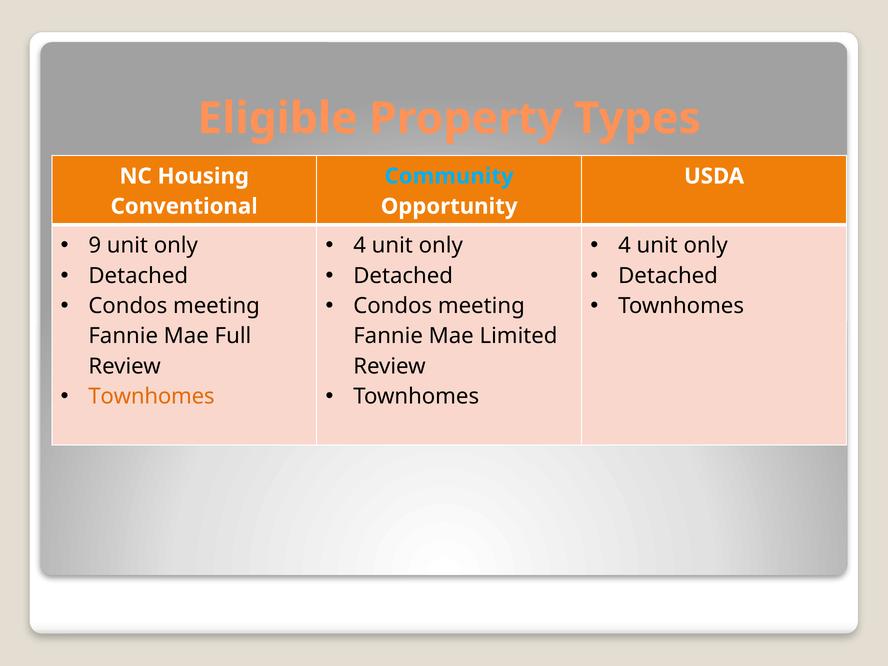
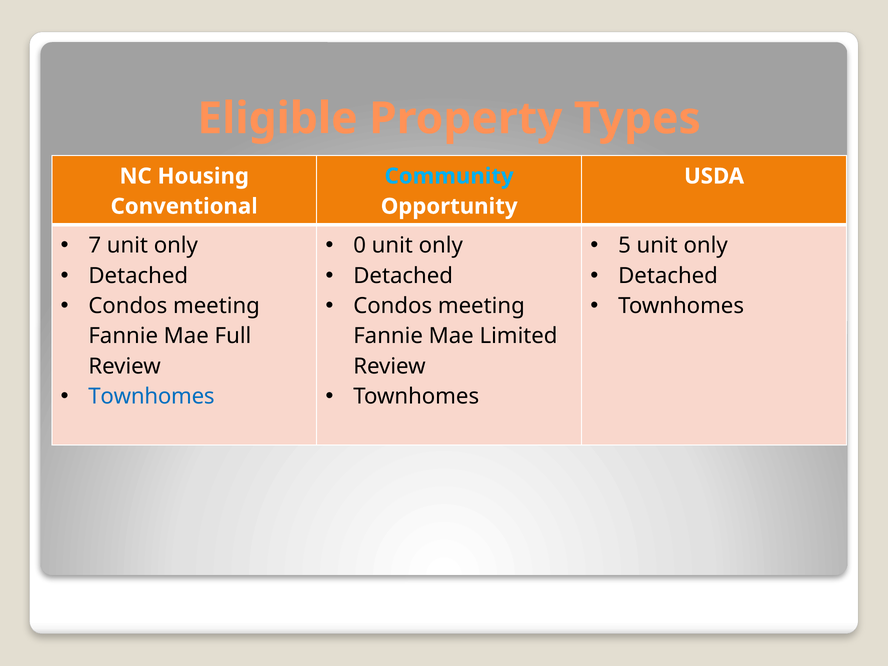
9: 9 -> 7 (95, 246)
4: 4 -> 0 (360, 246)
4: 4 -> 5 (625, 246)
Townhomes colour: orange -> blue (151, 397)
